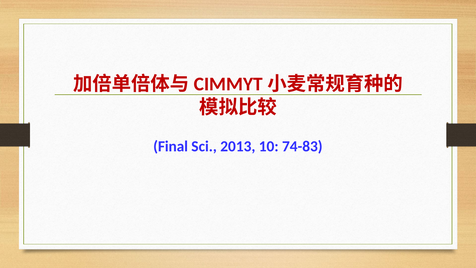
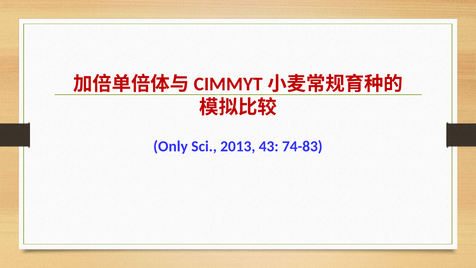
Final: Final -> Only (171, 146)
10: 10 -> 43 (269, 146)
